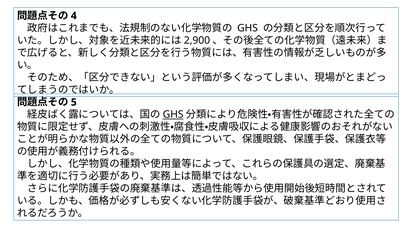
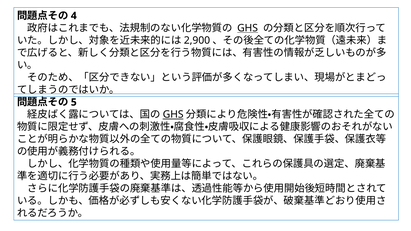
GHS underline: none -> present (248, 28)
